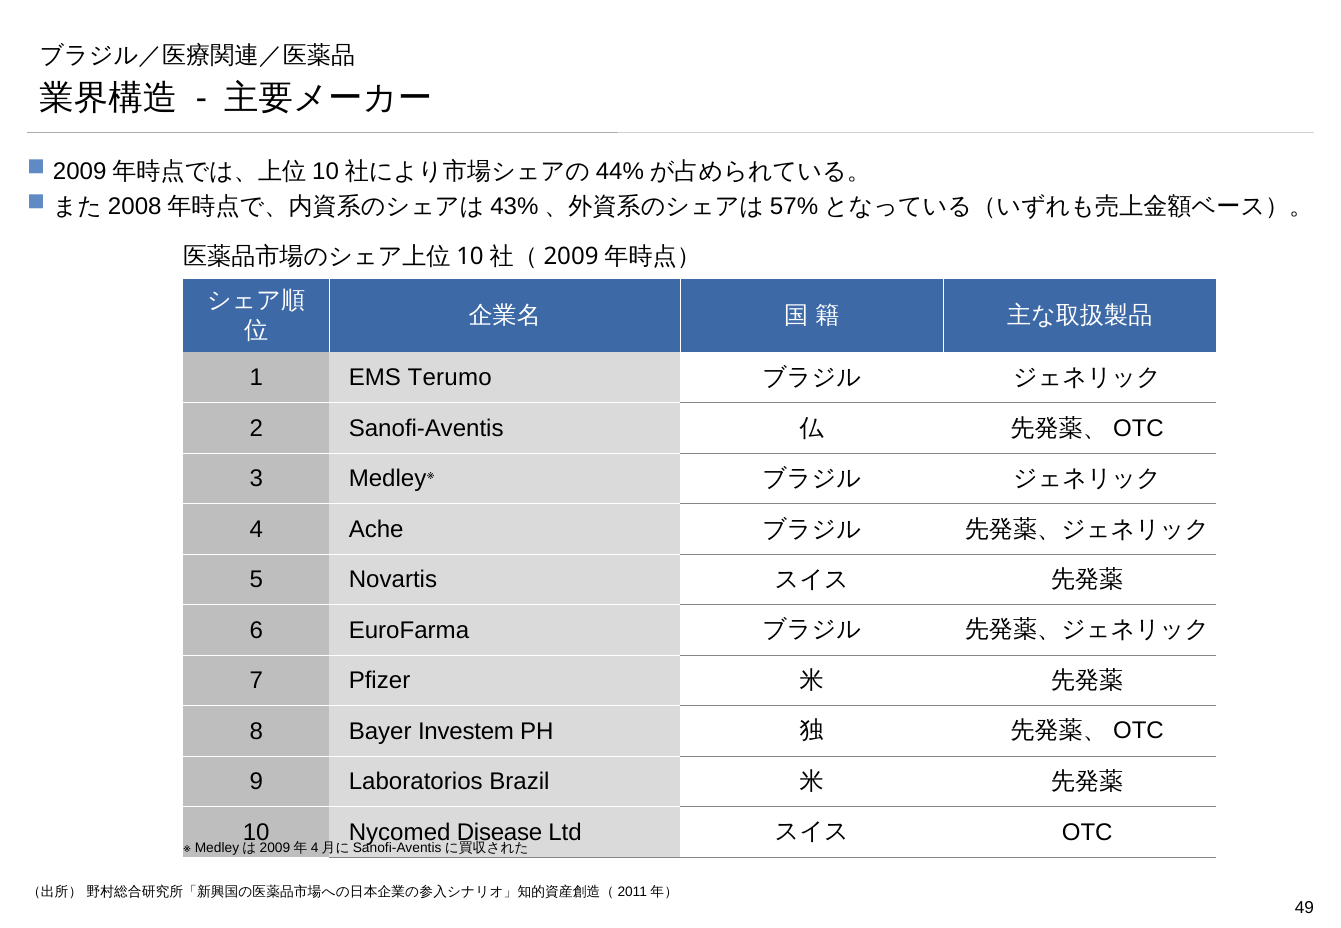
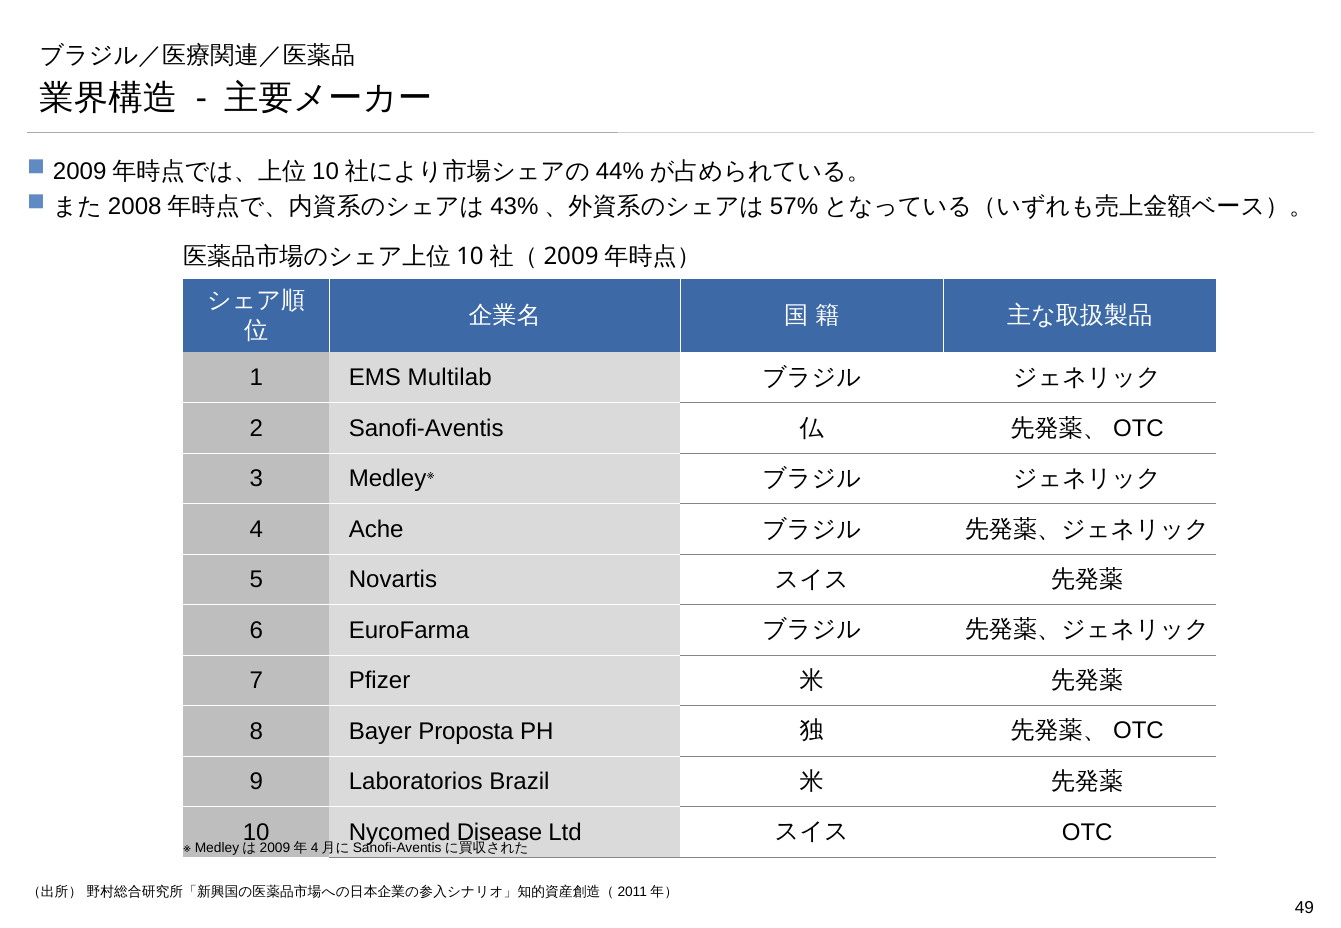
Terumo: Terumo -> Multilab (450, 378)
Investem: Investem -> Proposta (466, 732)
